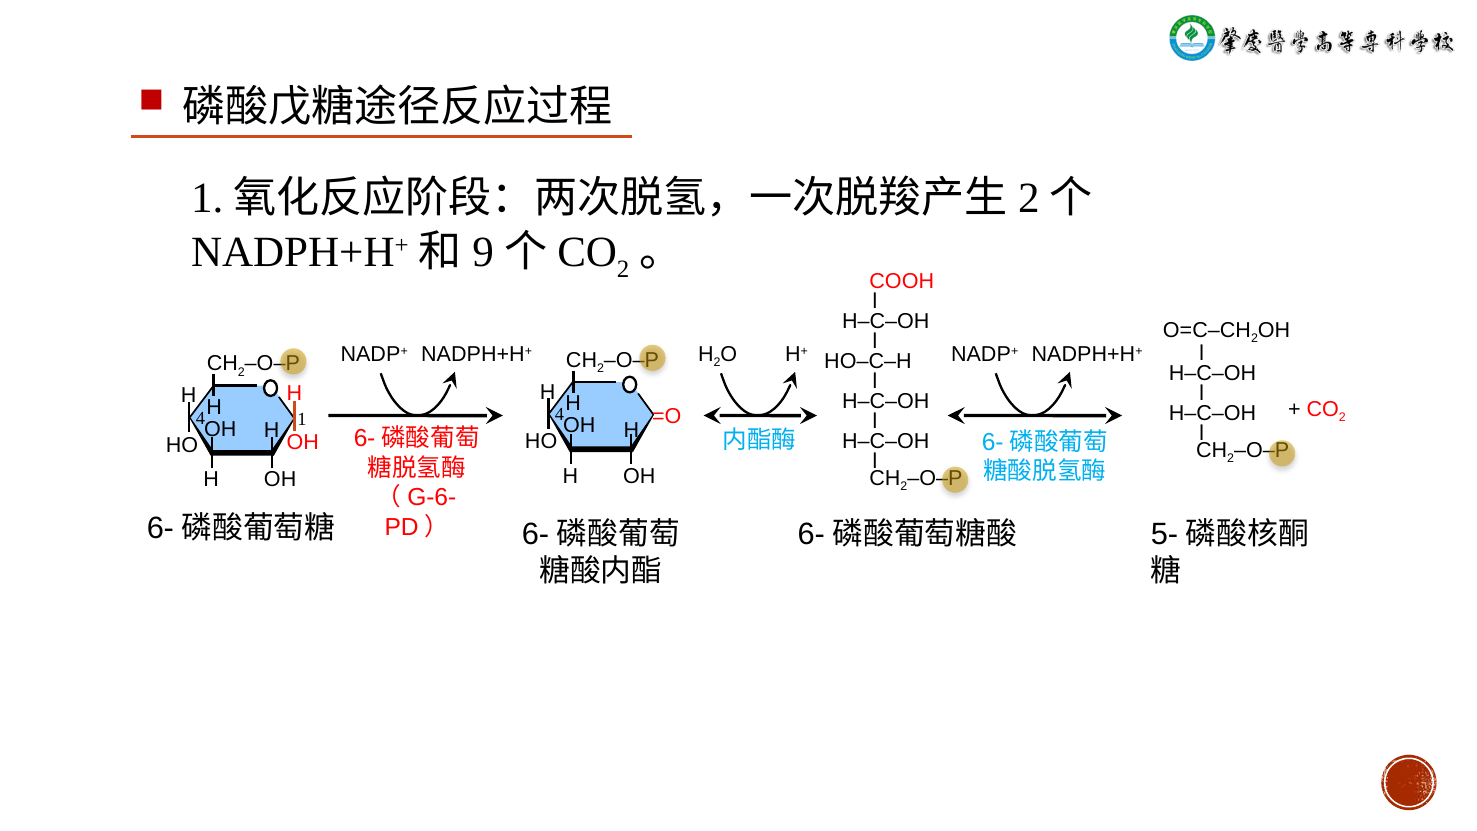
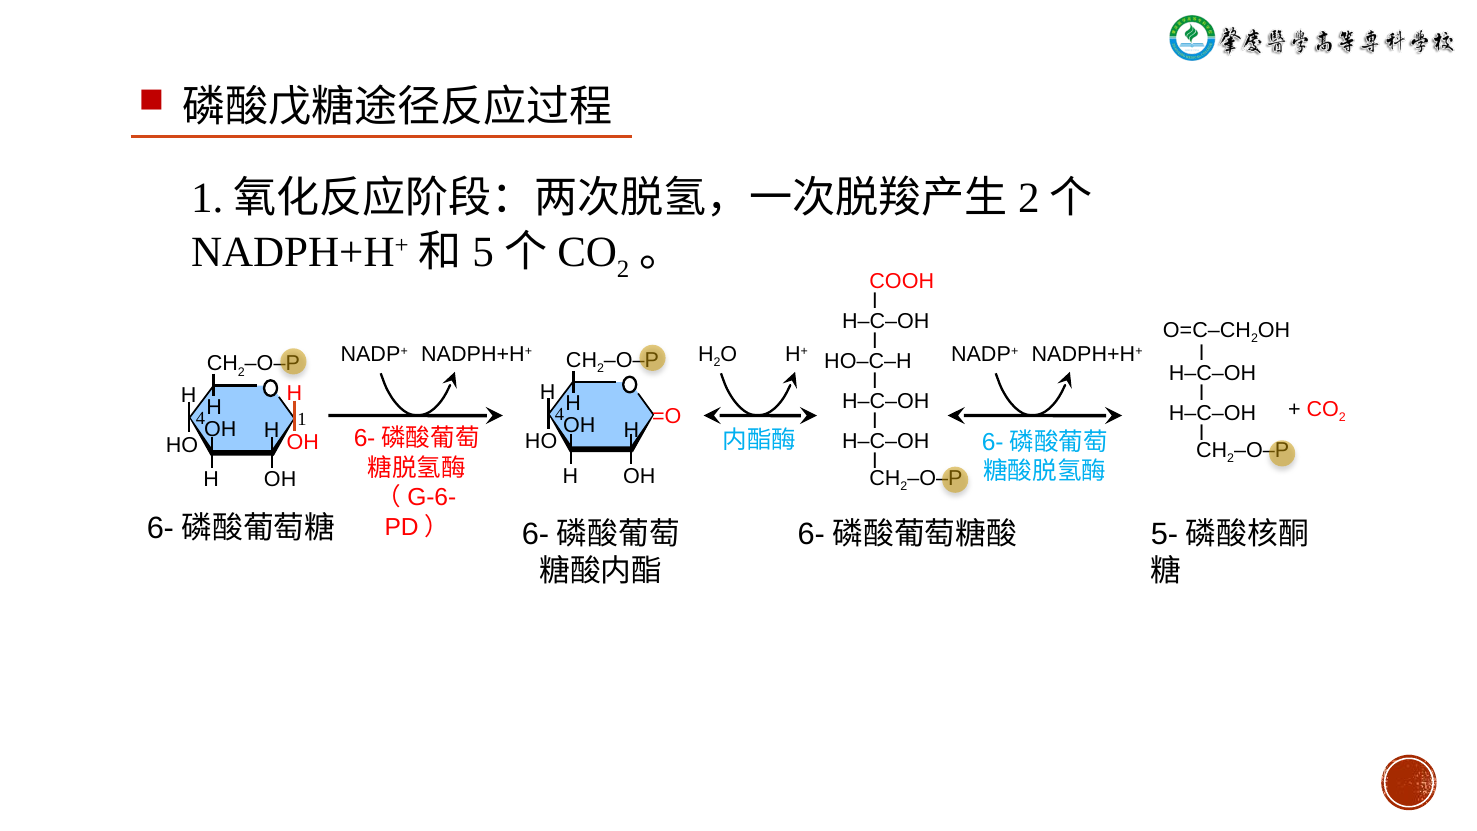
9: 9 -> 5 (483, 252)
